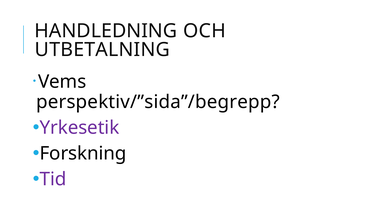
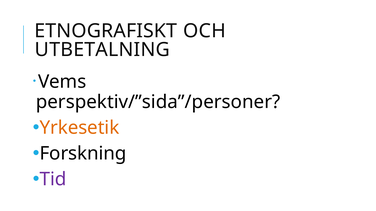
HANDLEDNING: HANDLEDNING -> ETNOGRAFISKT (106, 31)
perspektiv/”sida”/begrepp: perspektiv/”sida”/begrepp -> perspektiv/”sida”/personer (158, 102)
Yrkesetik colour: purple -> orange (79, 128)
